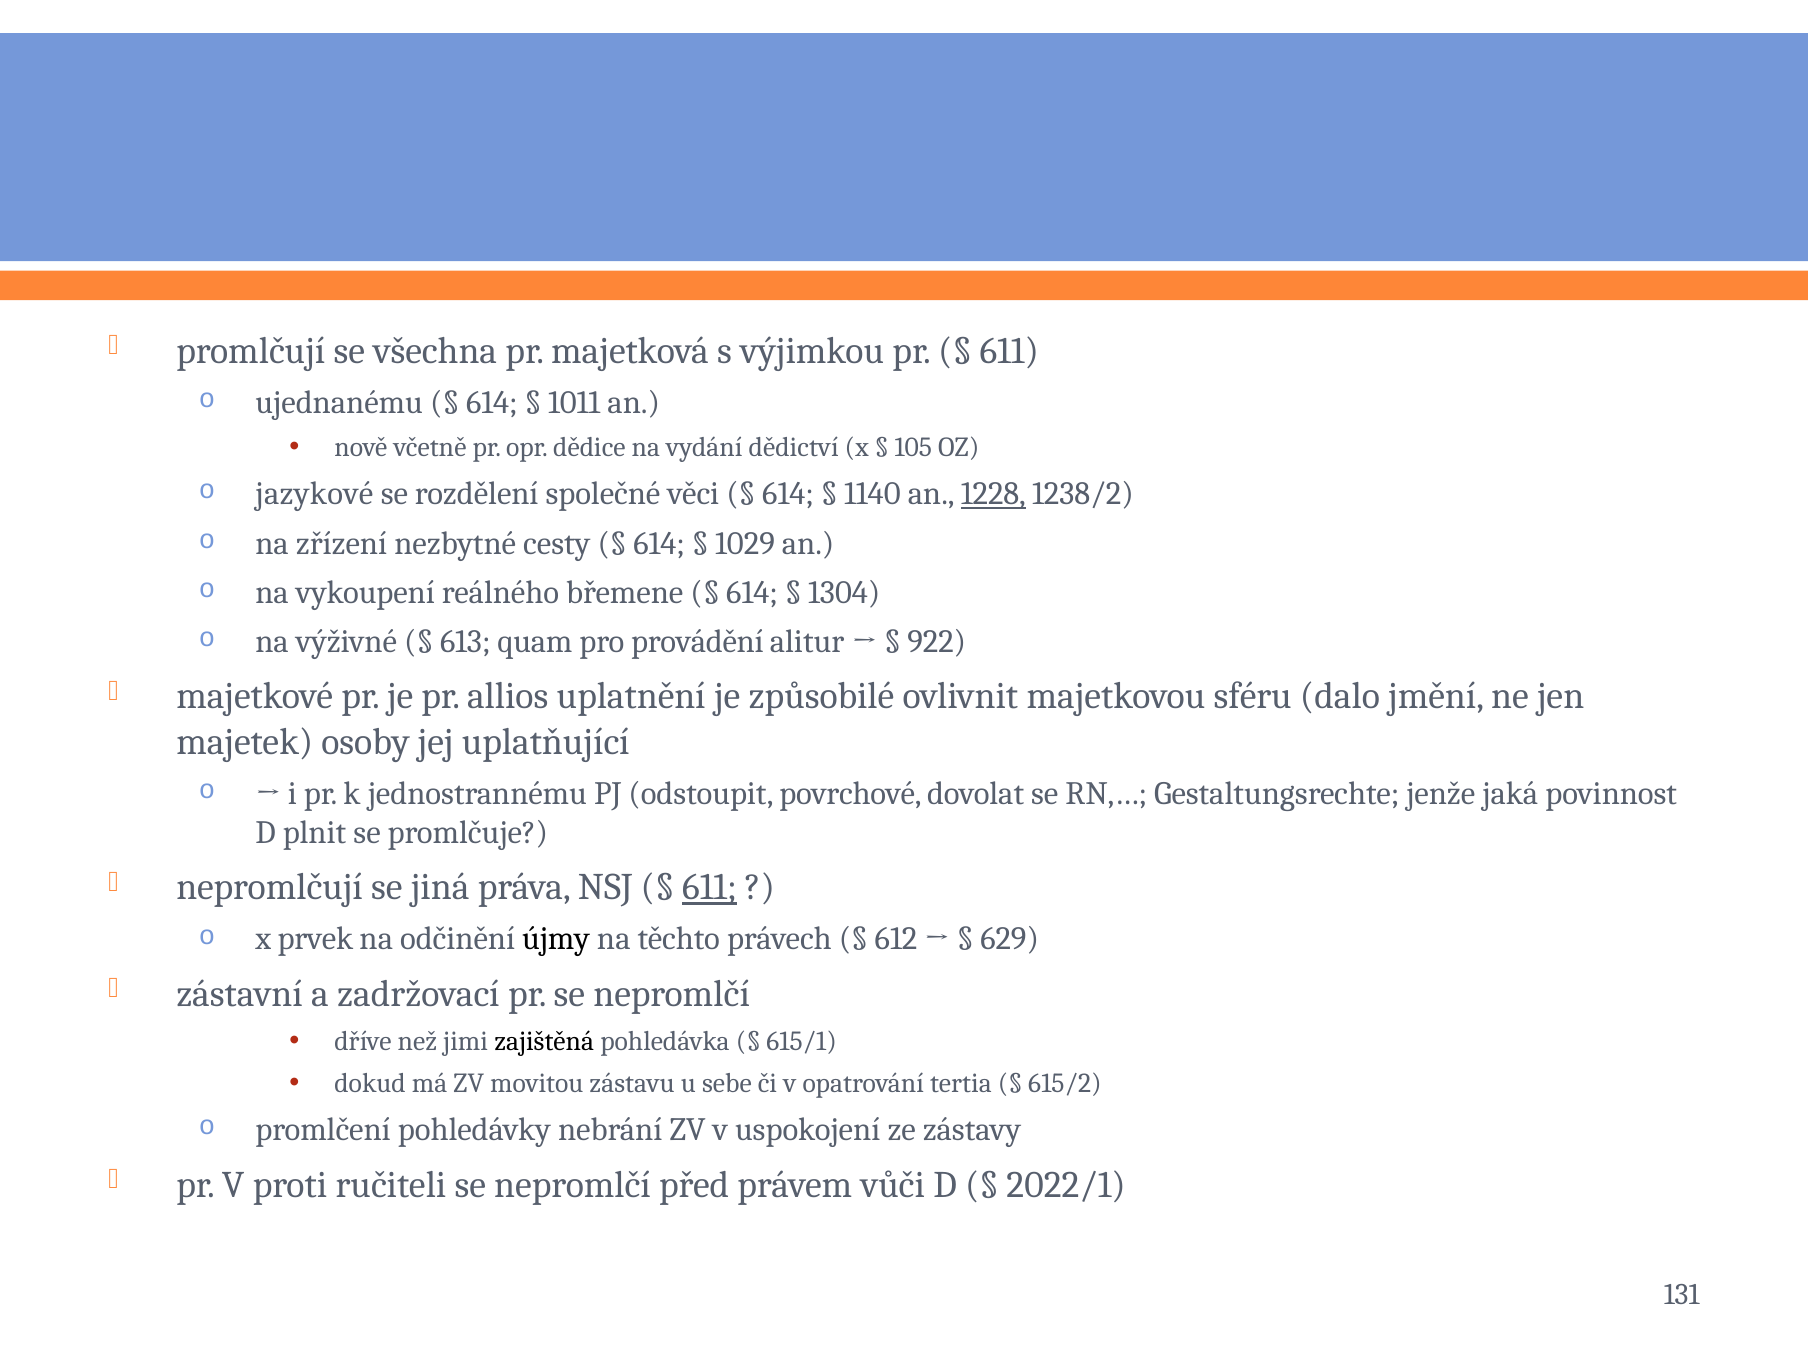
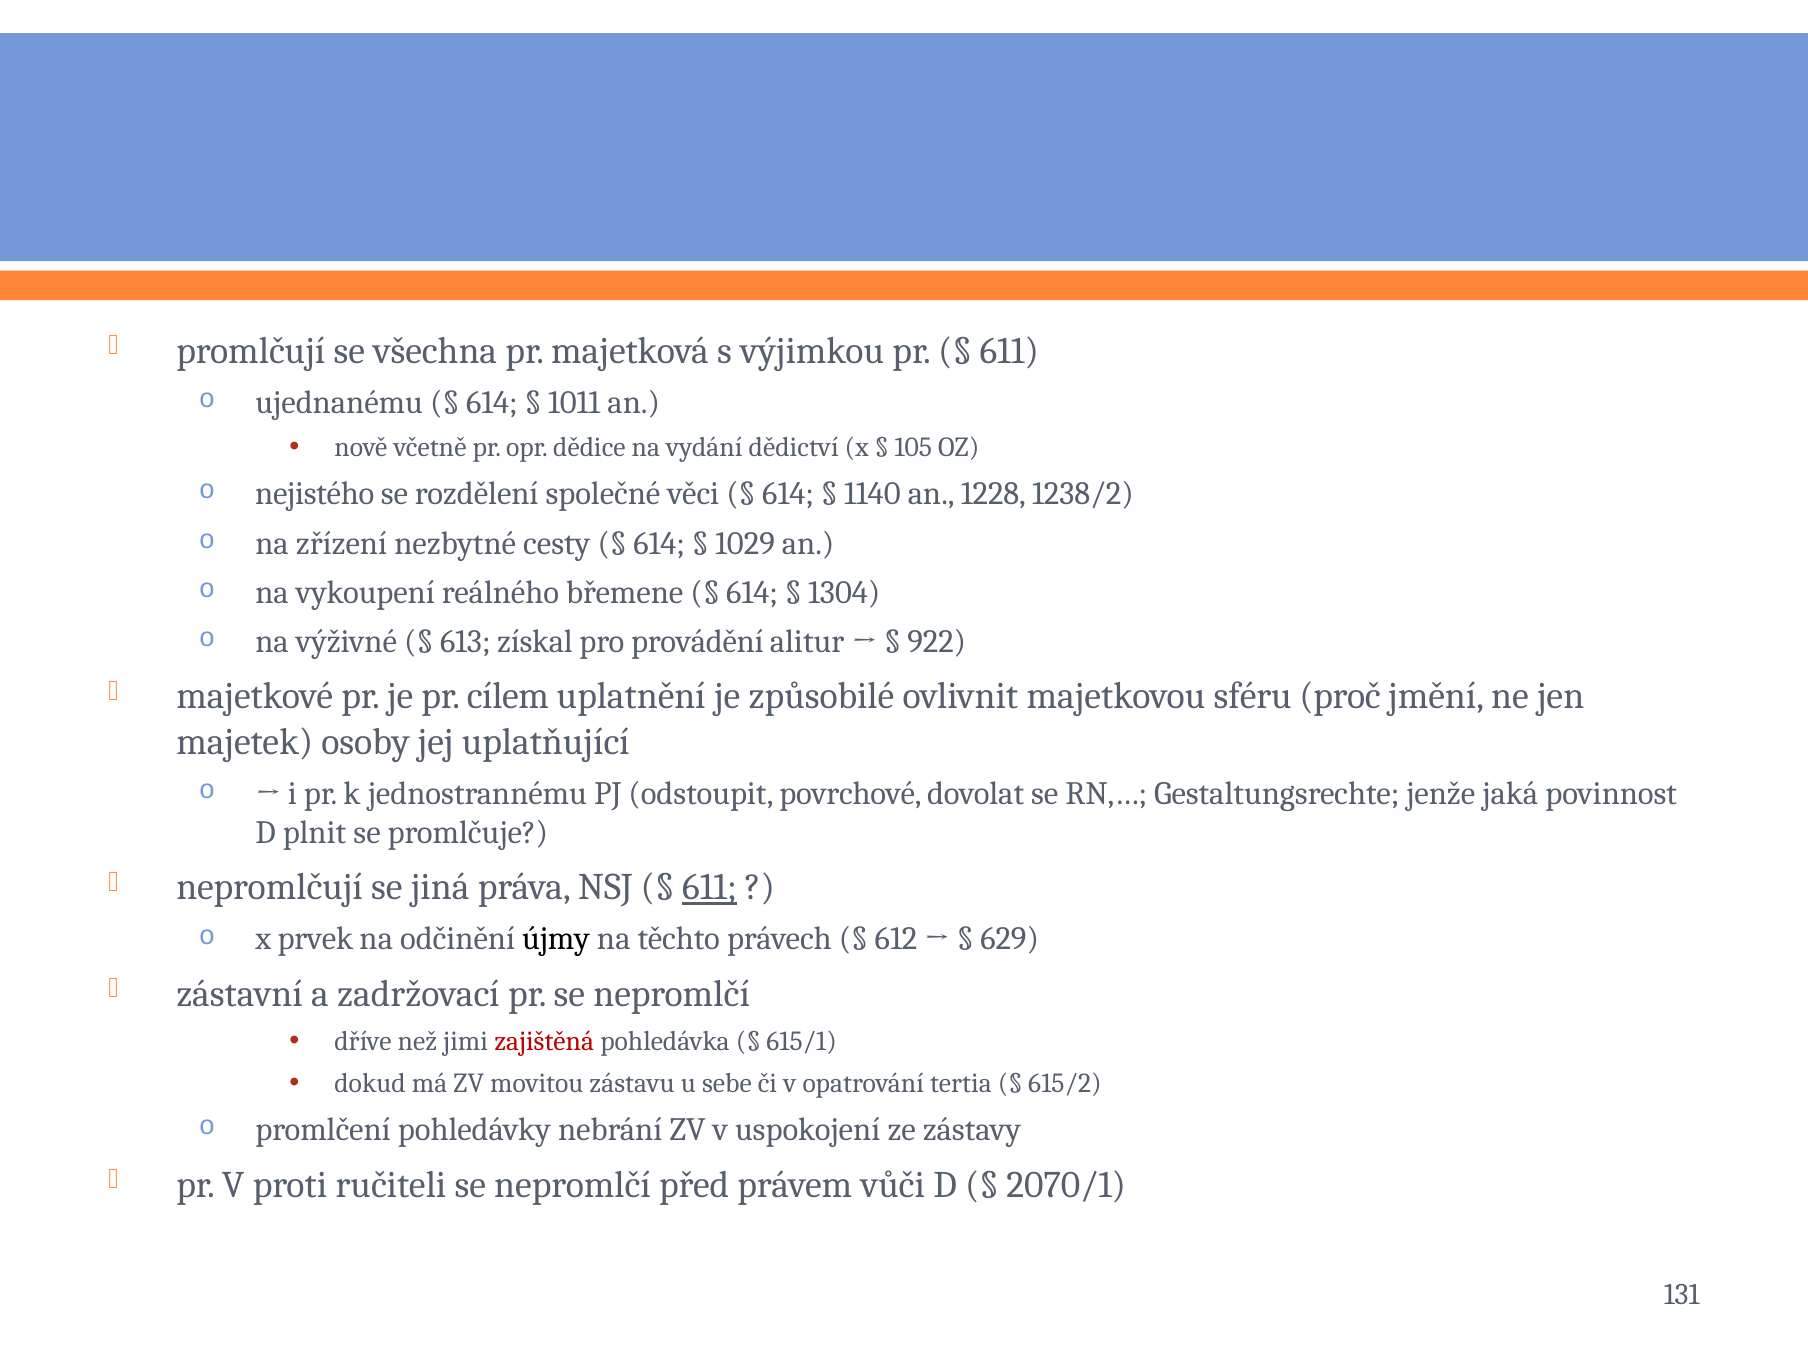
jazykové: jazykové -> nejistého (315, 494)
1228 underline: present -> none (993, 494)
quam: quam -> získal (535, 642)
allios: allios -> cílem (508, 696)
dalo: dalo -> proč (1340, 696)
zajištěná colour: black -> red (544, 1041)
2022/1: 2022/1 -> 2070/1 (1066, 1185)
